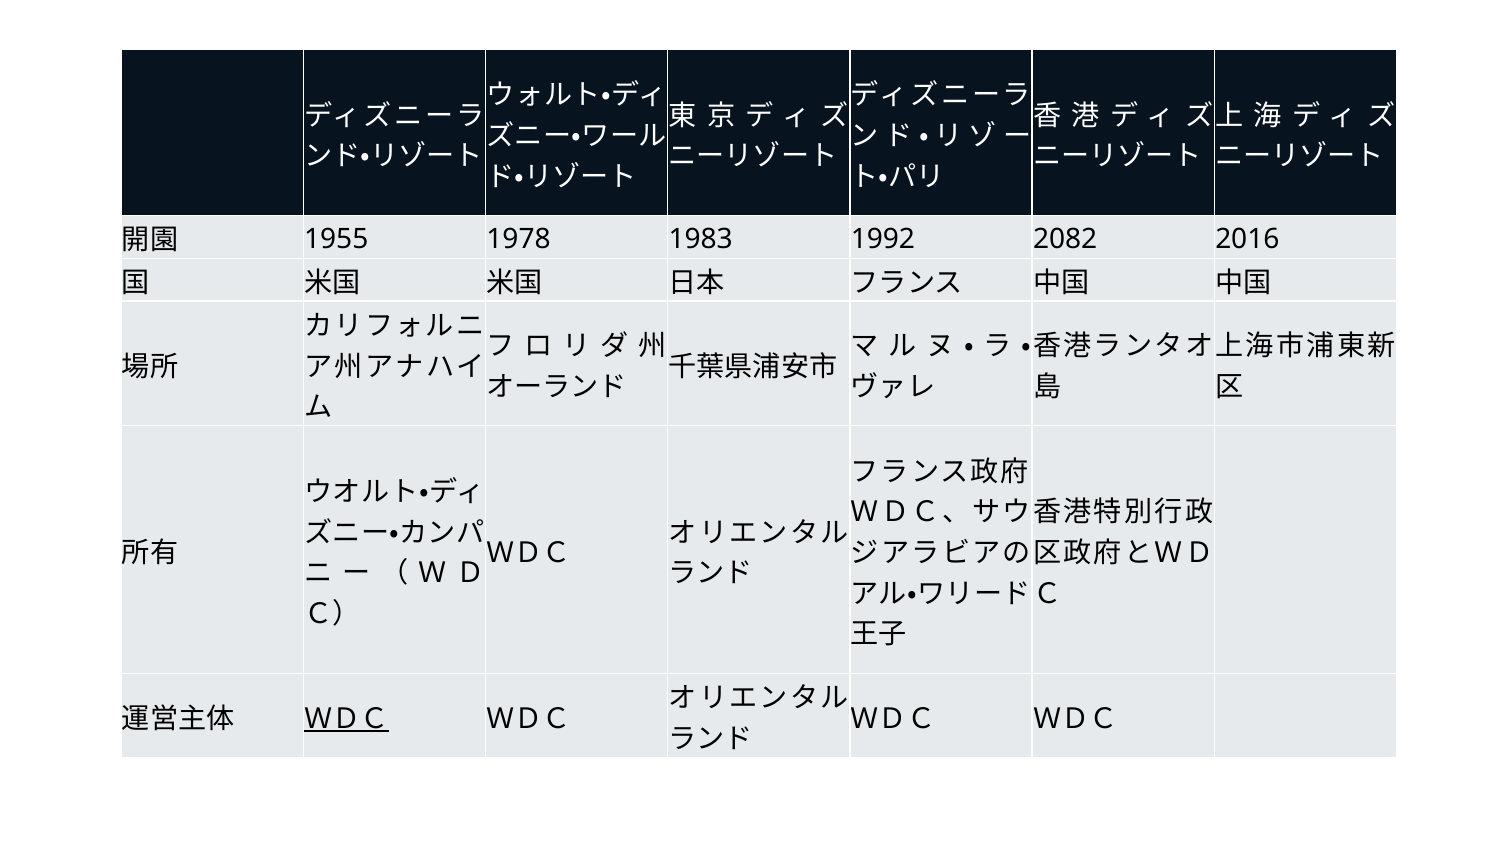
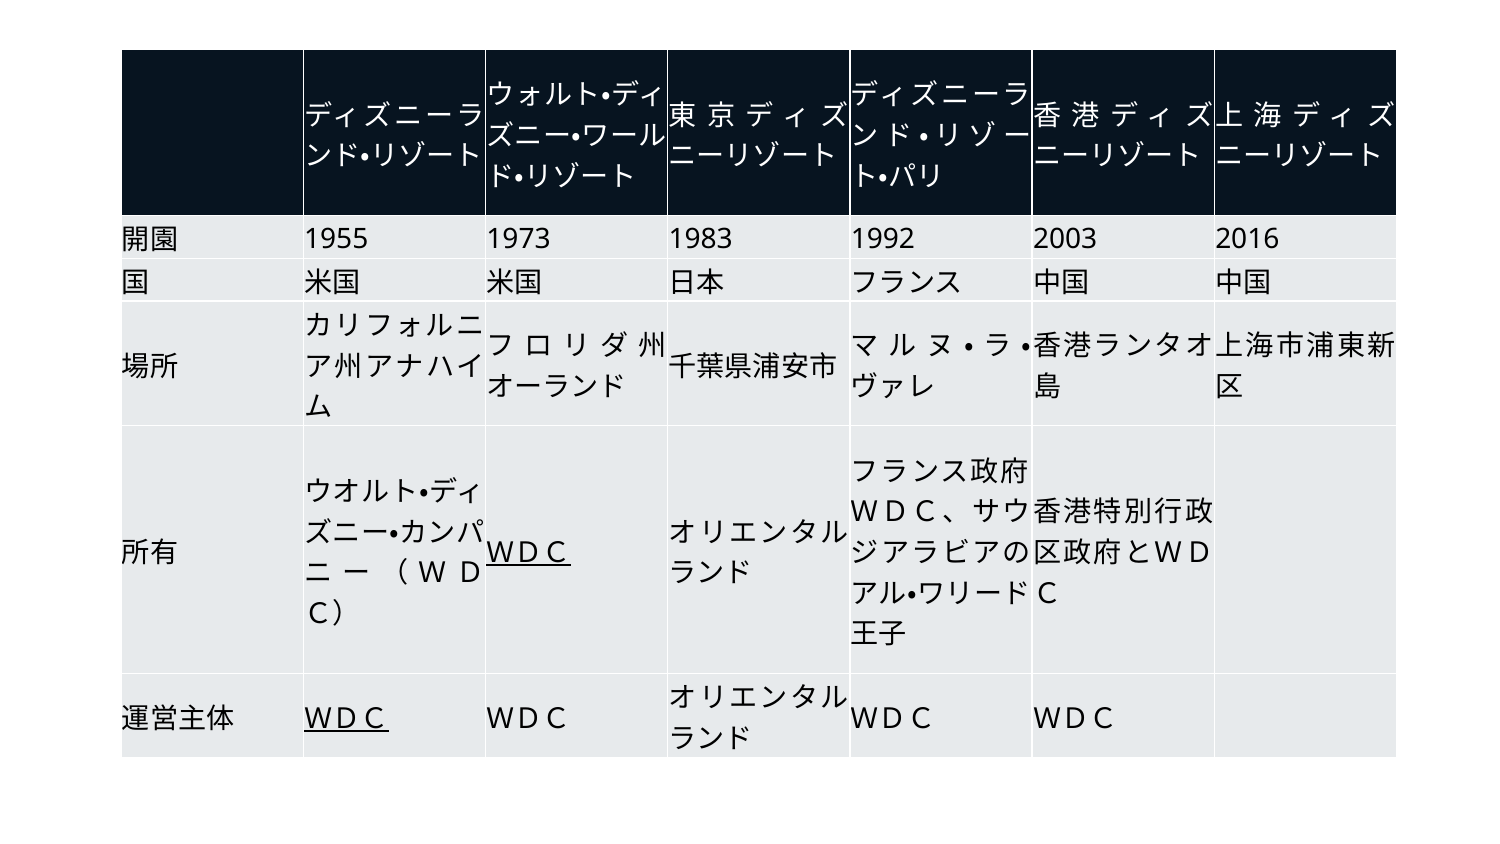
1978: 1978 -> 1973 (519, 239)
2082: 2082 -> 2003 (1065, 239)
ＷＤＣ underline: none -> present (529, 553)
